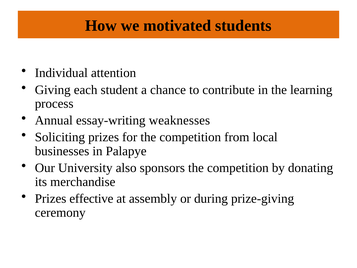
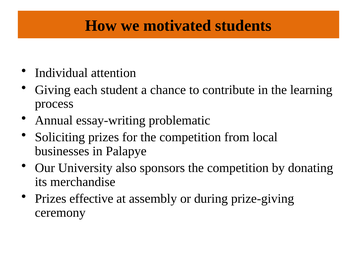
weaknesses: weaknesses -> problematic (180, 120)
